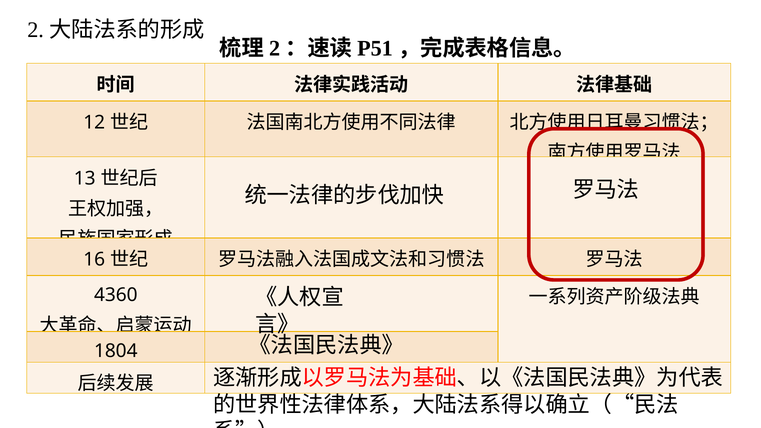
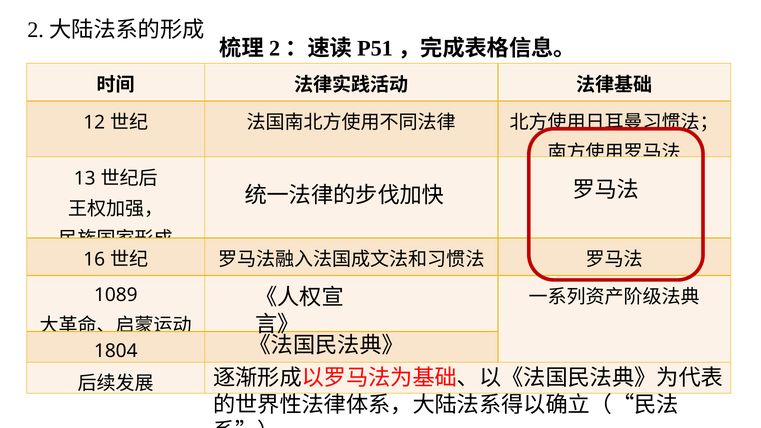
4360: 4360 -> 1089 (116, 295)
